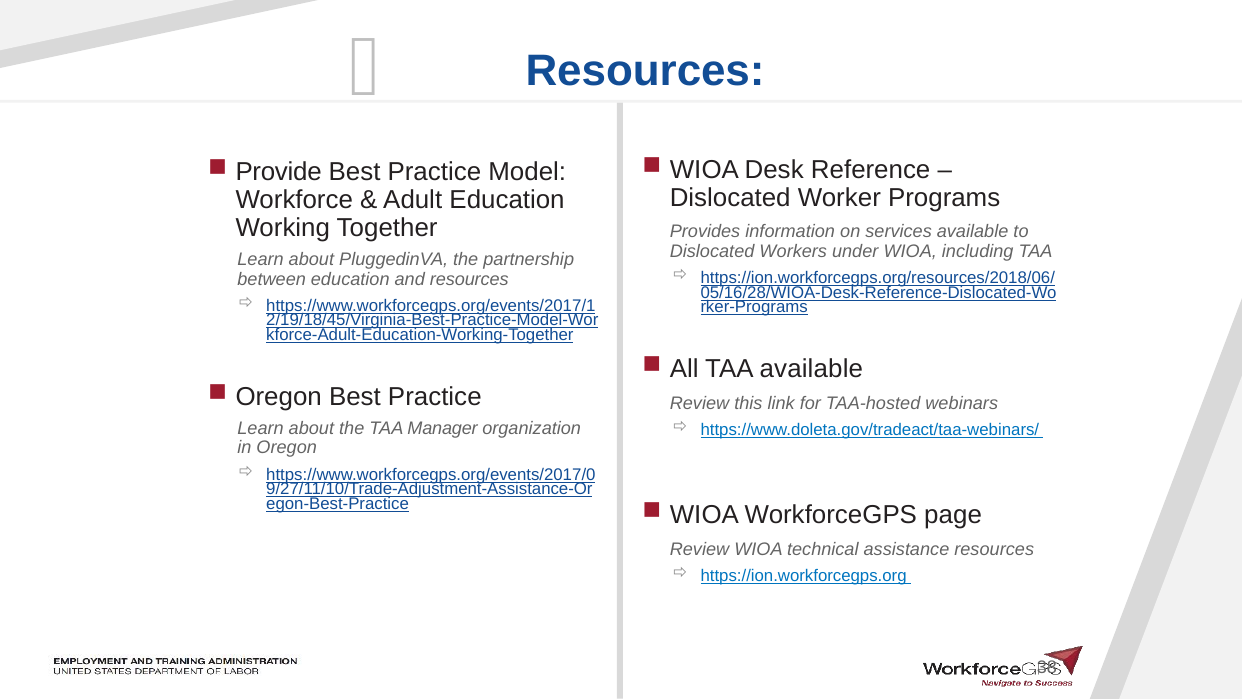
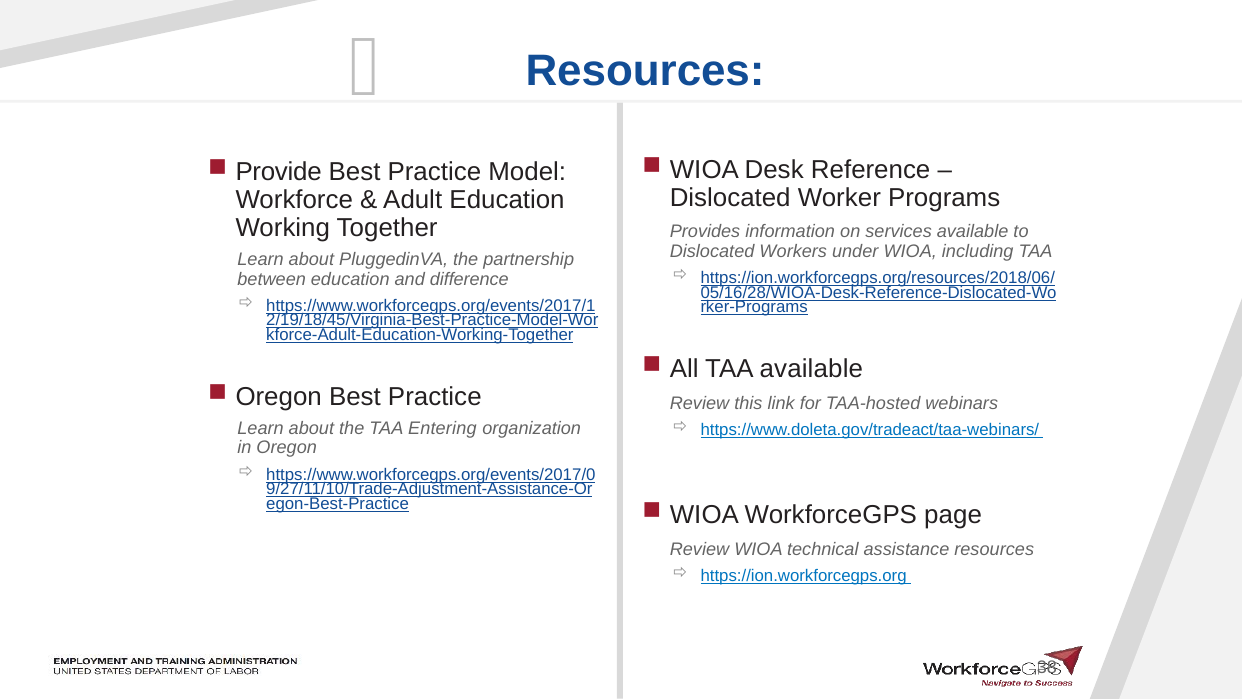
and resources: resources -> difference (469, 279)
Manager: Manager -> Entering (442, 428)
